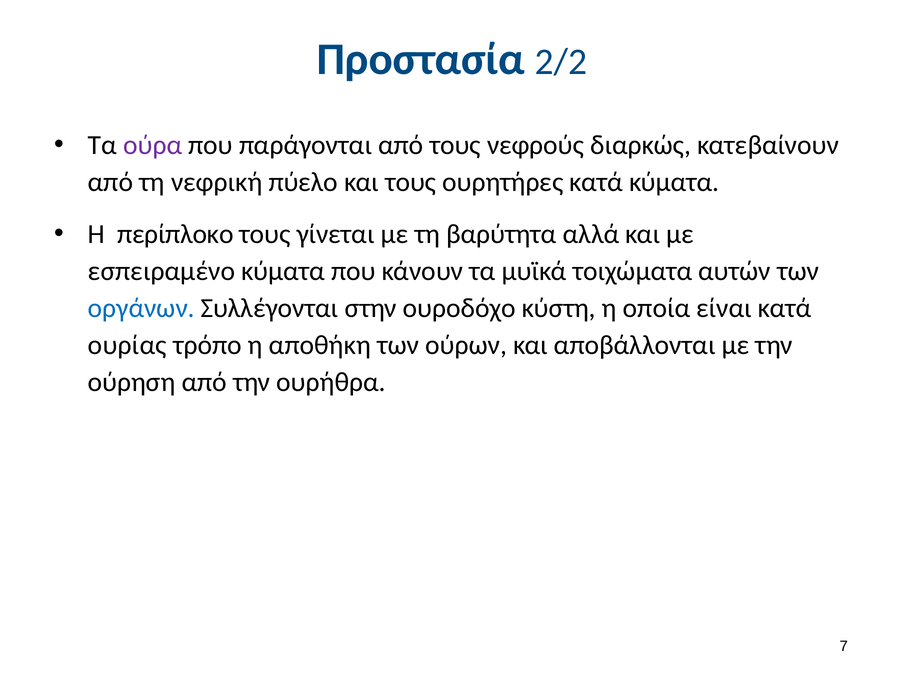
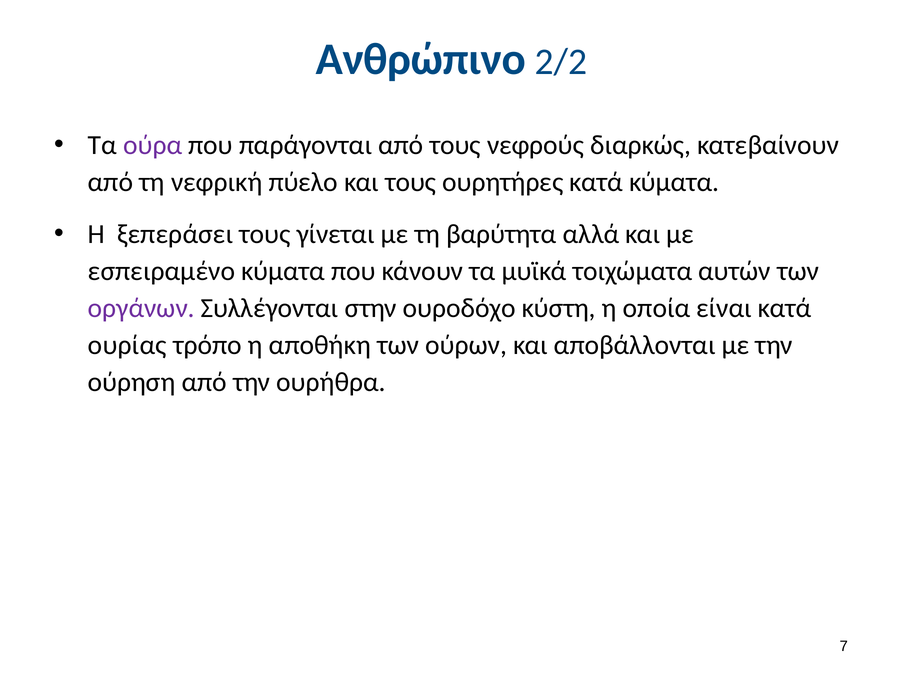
Προστασία: Προστασία -> Ανθρώπινο (421, 59)
περίπλοκο: περίπλοκο -> ξεπεράσει (175, 234)
οργάνων colour: blue -> purple (141, 308)
